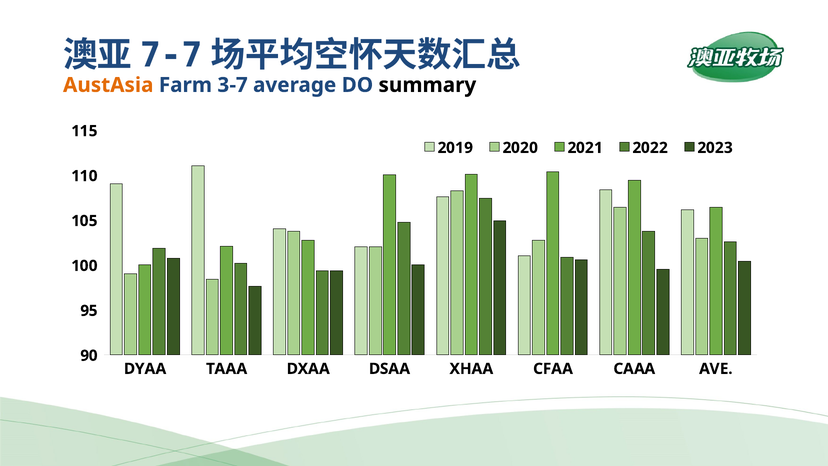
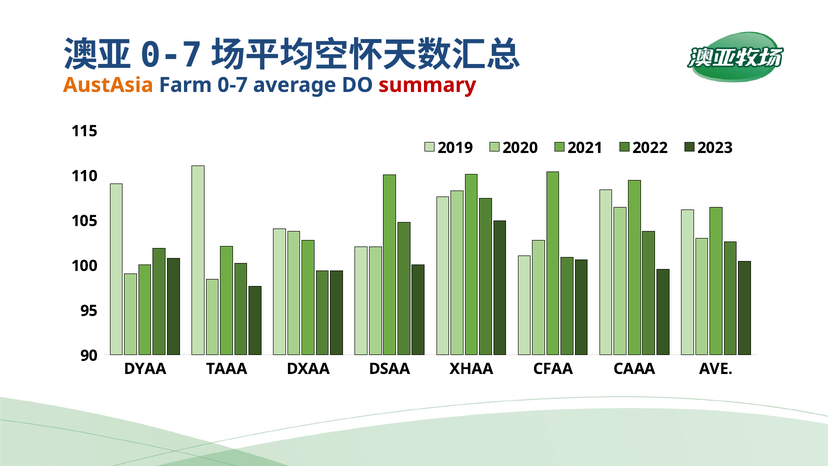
7-7: 7-7 -> 0-7 (171, 55)
Farm 3-7: 3-7 -> 0-7 (233, 85)
summary colour: black -> red (427, 85)
